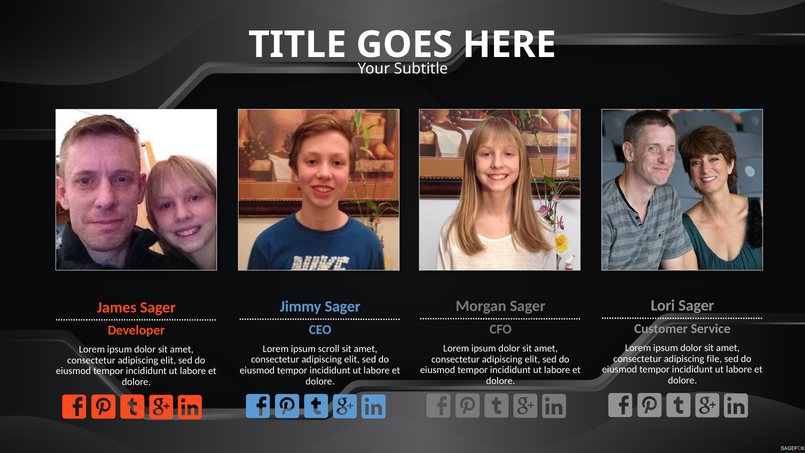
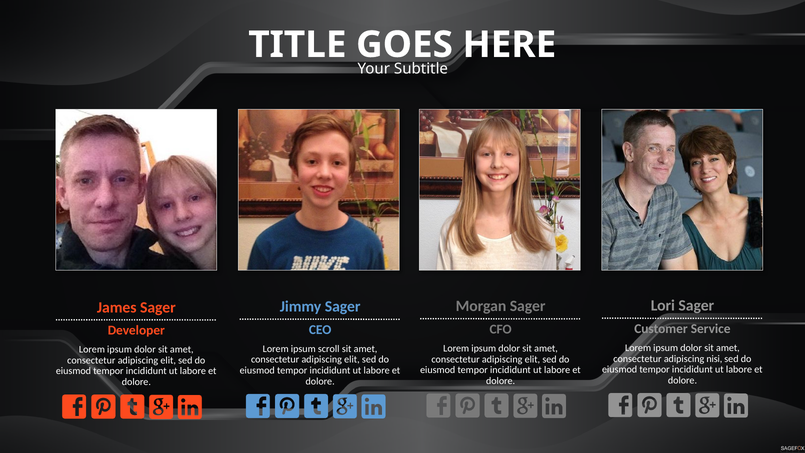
file: file -> nisi (714, 359)
